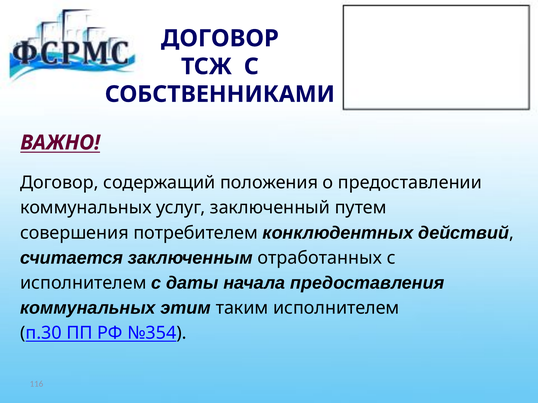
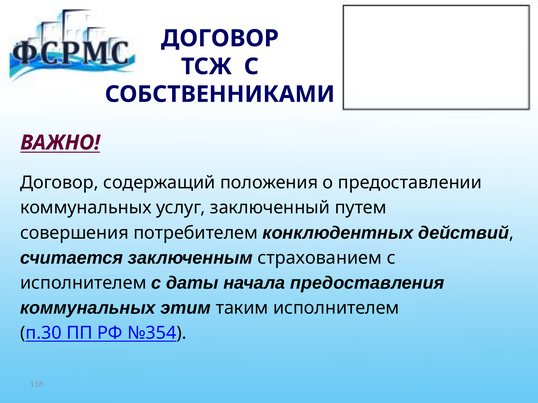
отработанных: отработанных -> страхованием (320, 258)
